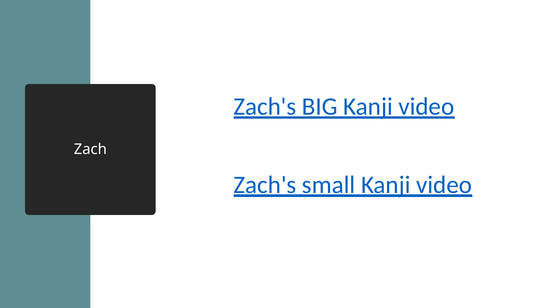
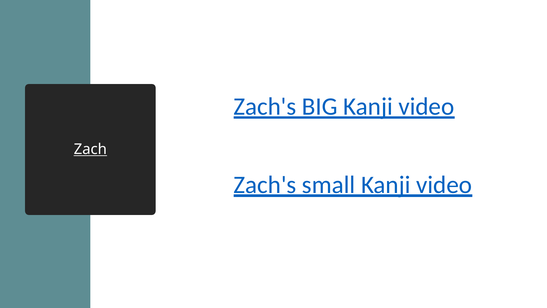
Zach underline: none -> present (90, 149)
